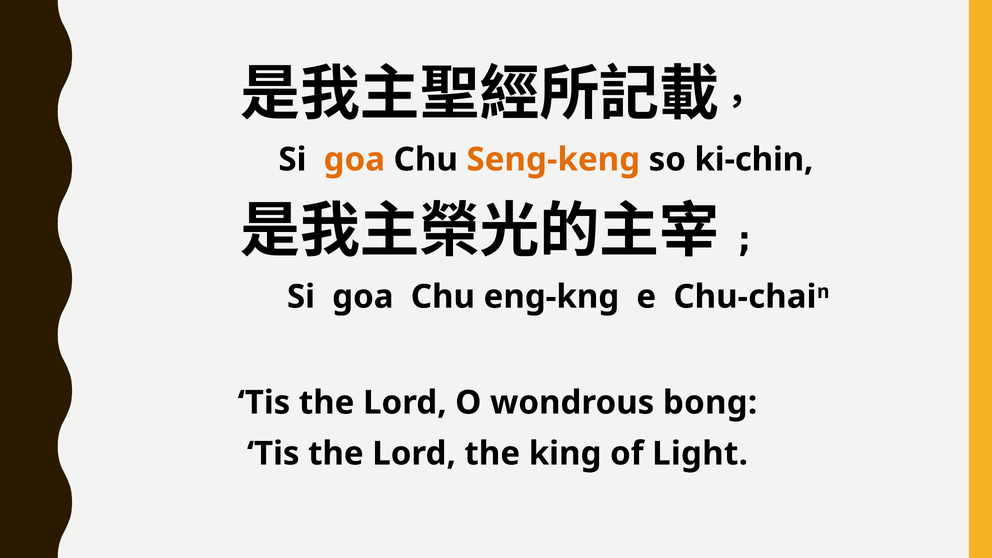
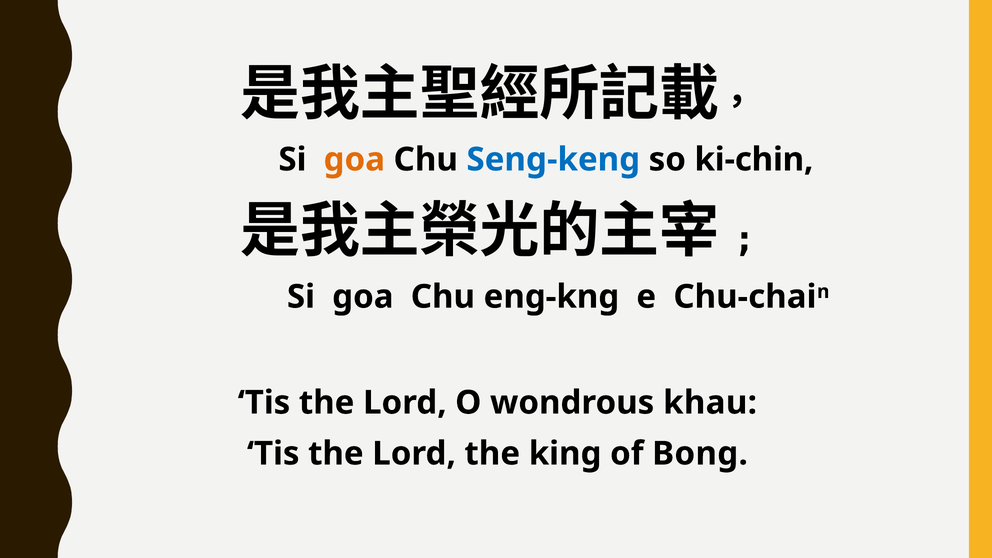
Seng-keng colour: orange -> blue (553, 160)
bong: bong -> khau (710, 403)
Light: Light -> Bong (700, 454)
